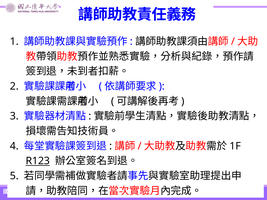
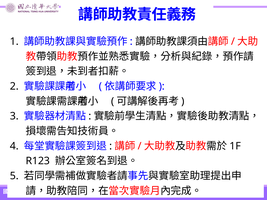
R123 underline: present -> none (38, 161)
